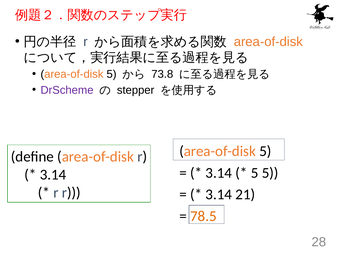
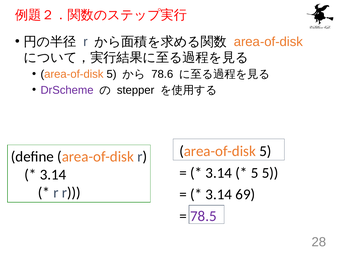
73.8: 73.8 -> 78.6 (162, 74)
21: 21 -> 69 (245, 194)
78.5 colour: orange -> purple (203, 216)
